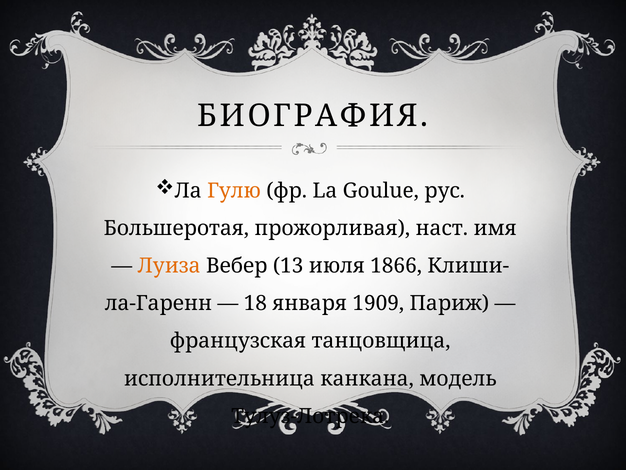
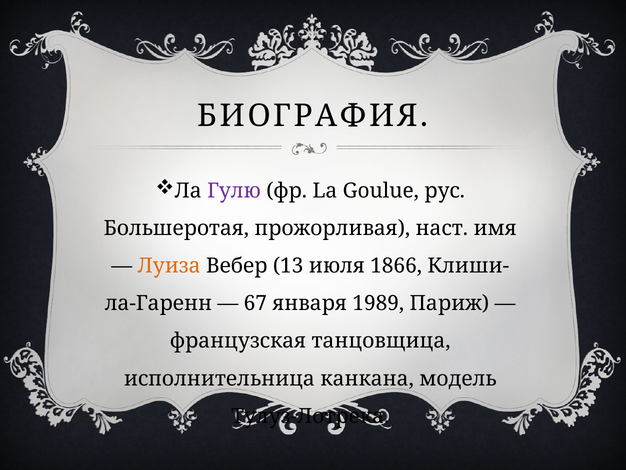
Гулю colour: orange -> purple (234, 190)
18: 18 -> 67 (255, 303)
1909: 1909 -> 1989 (378, 303)
